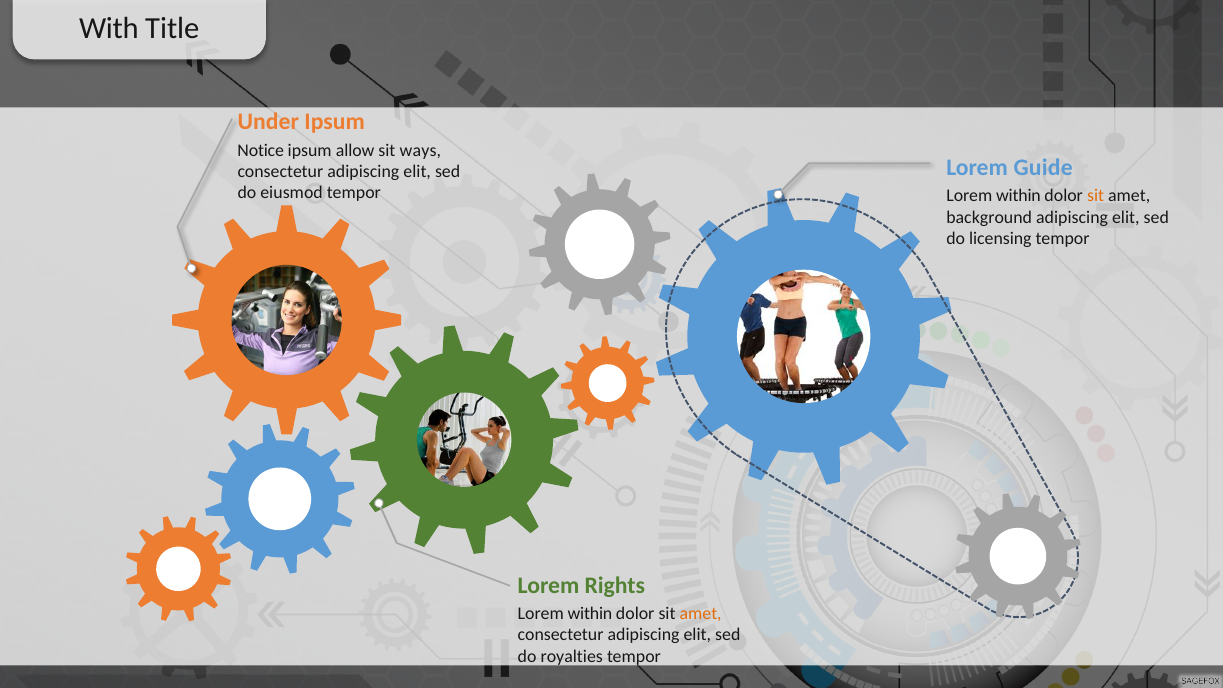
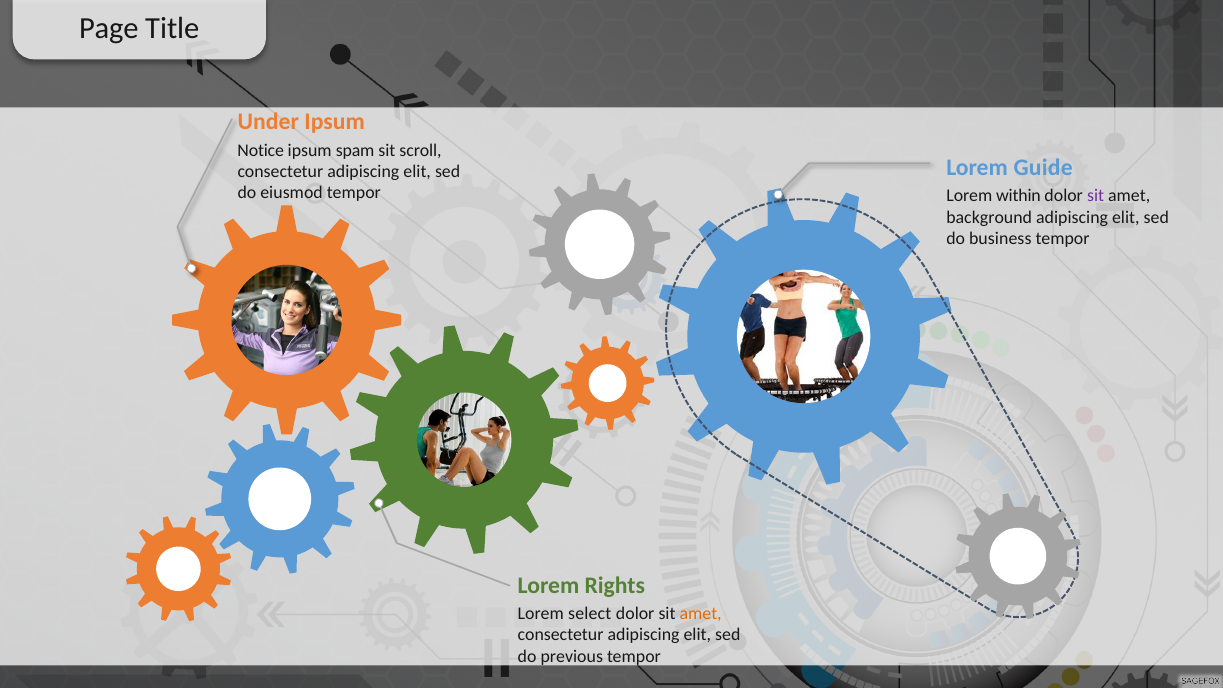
With: With -> Page (109, 29)
allow: allow -> spam (355, 150)
ways: ways -> scroll (421, 150)
sit colour: orange -> purple (1096, 196)
licensing: licensing -> business (1000, 239)
within: within -> select (590, 613)
royalties: royalties -> previous (572, 656)
